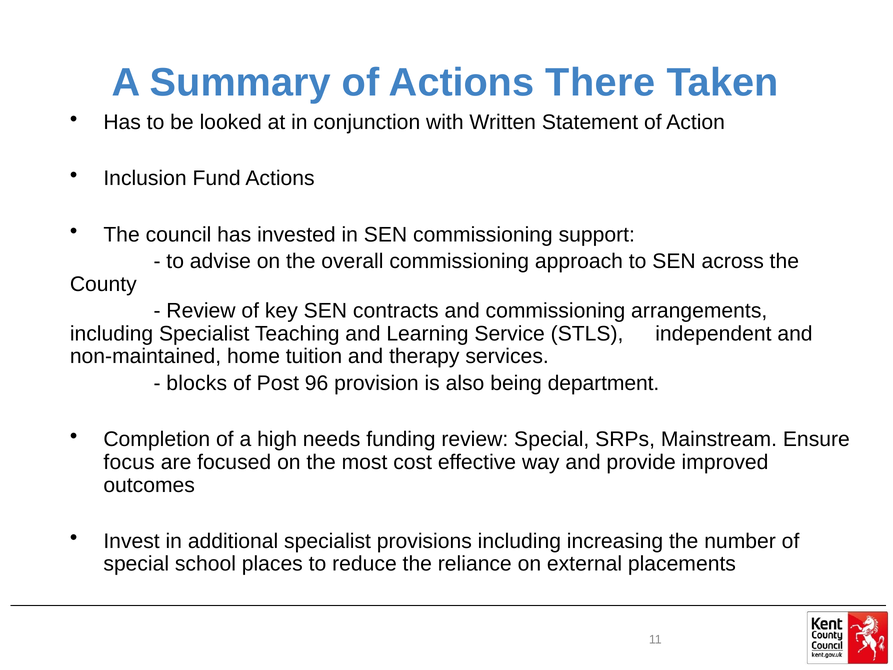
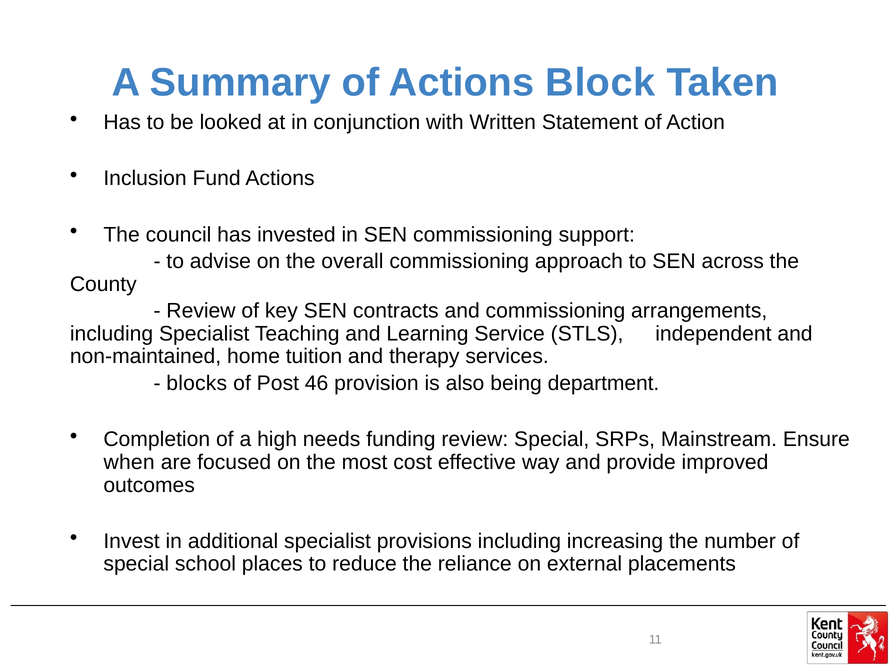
There: There -> Block (600, 83)
96: 96 -> 46 (317, 383)
focus: focus -> when (129, 462)
